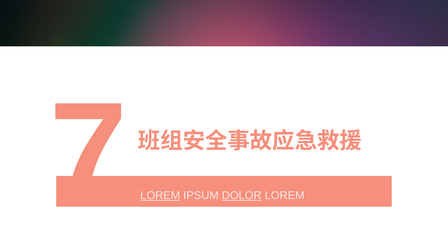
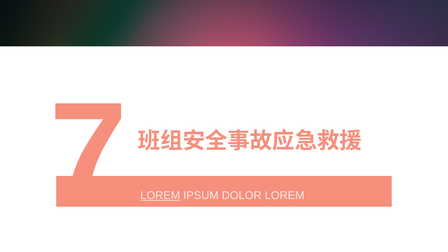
DOLOR underline: present -> none (242, 195)
